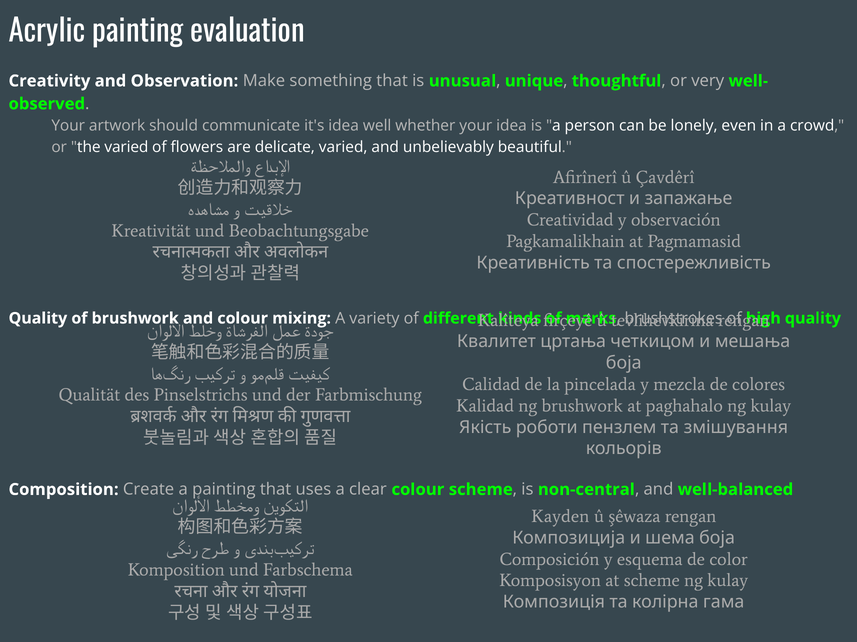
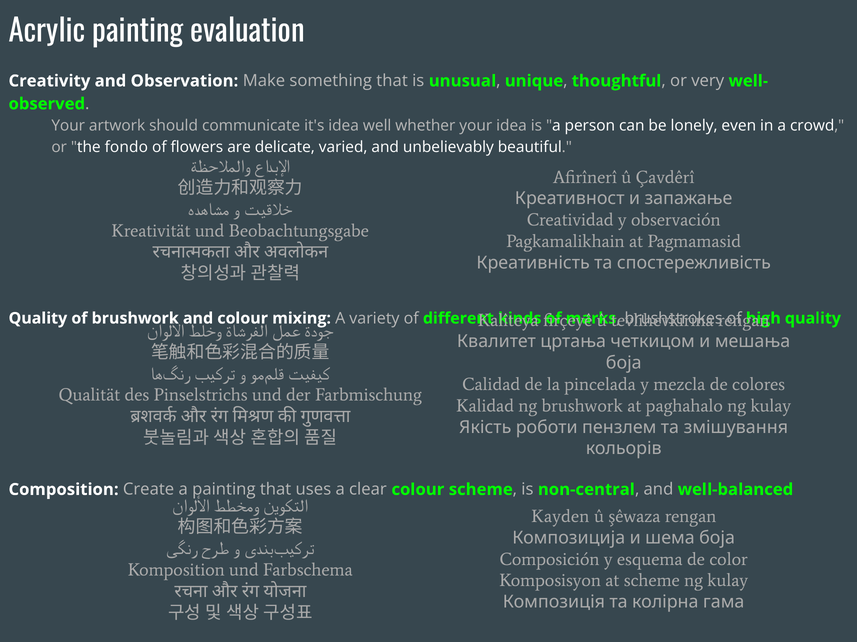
the varied: varied -> fondo (126, 147)
